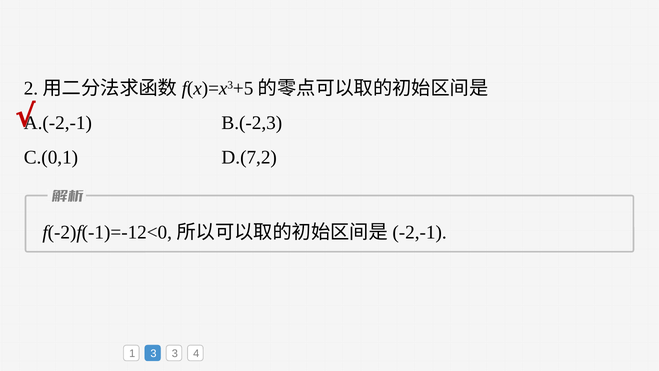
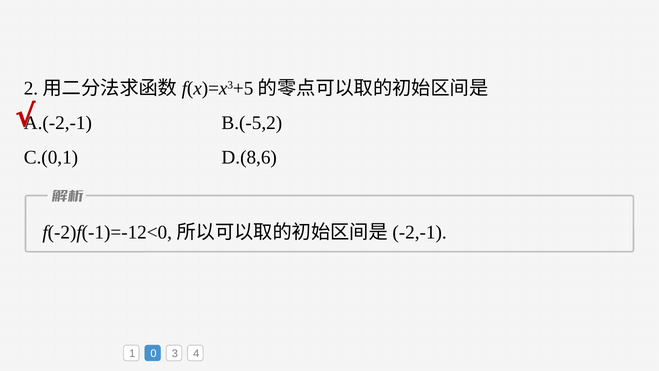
B.(-2,3: B.(-2,3 -> B.(-5,2 (252, 123)
D.(7,2: D.(7,2 -> D.(8,6 (249, 157)
1 3: 3 -> 0 (154, 353)
